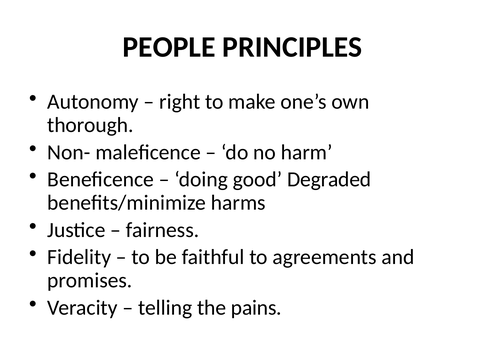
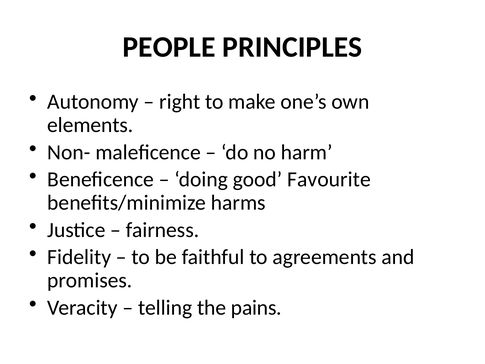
thorough: thorough -> elements (90, 125)
Degraded: Degraded -> Favourite (329, 179)
